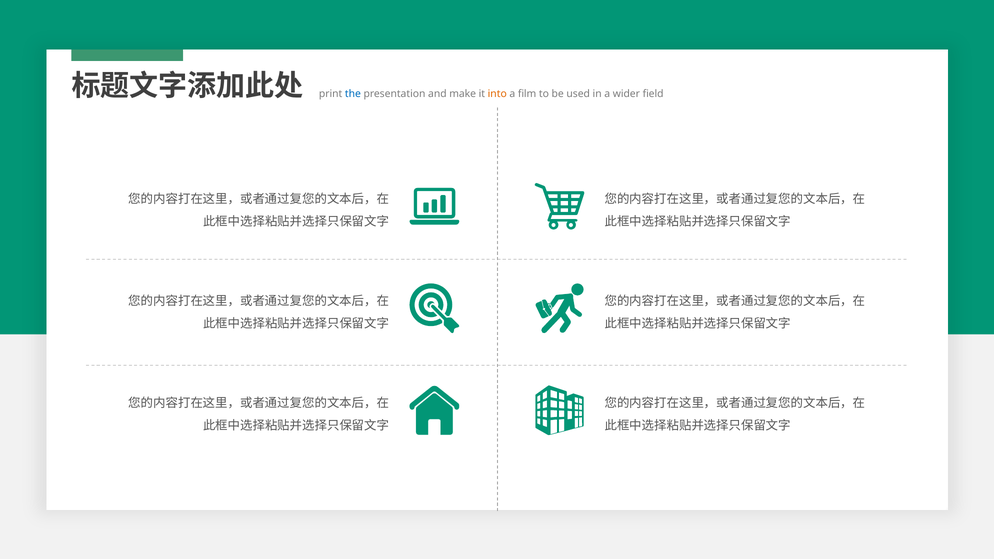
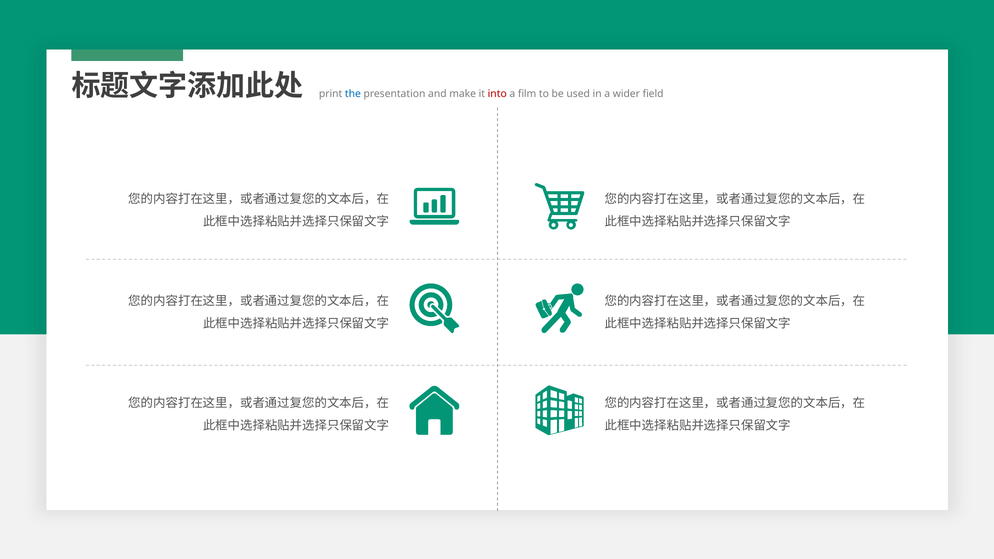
into colour: orange -> red (497, 94)
